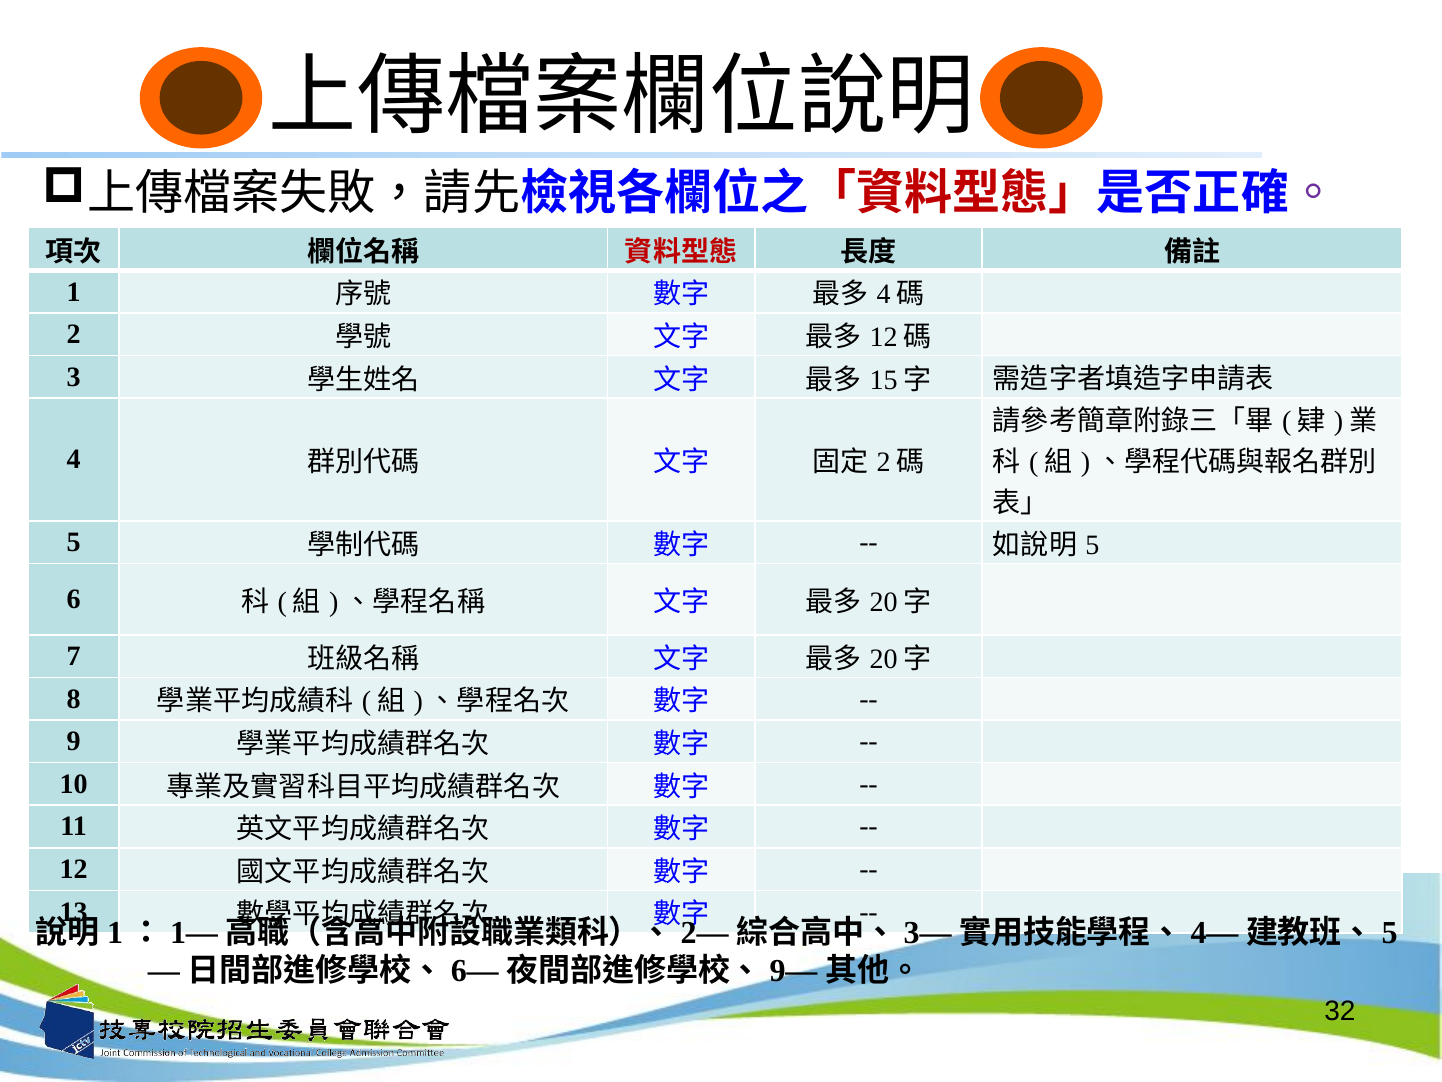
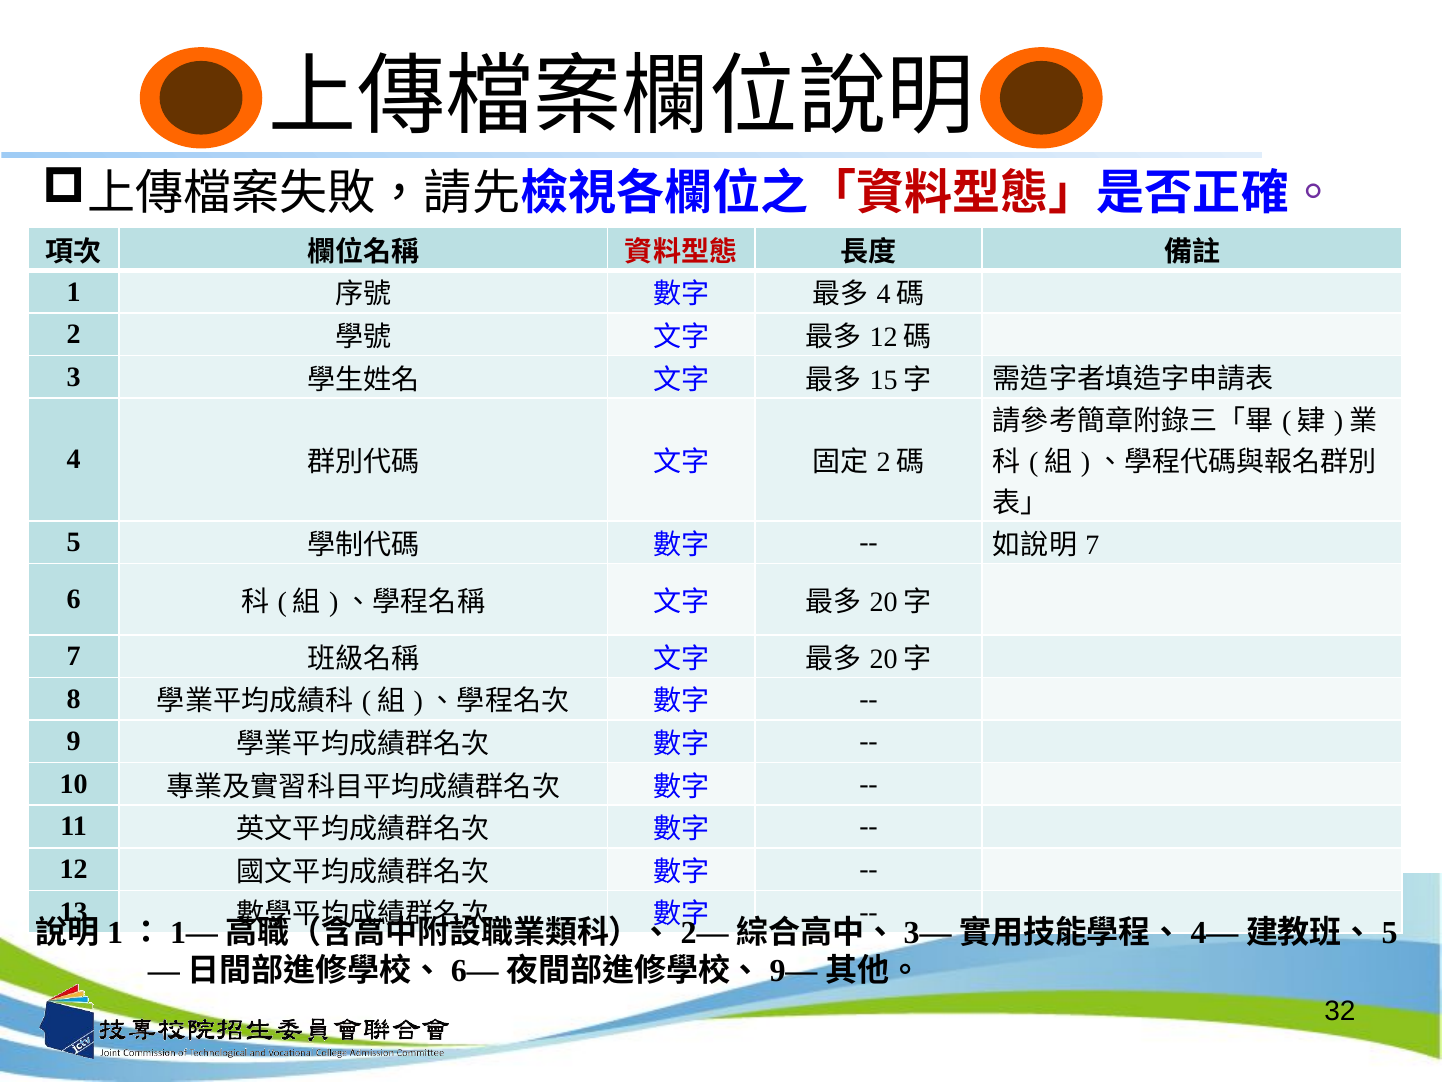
5: 5 -> 7 (1092, 545)
